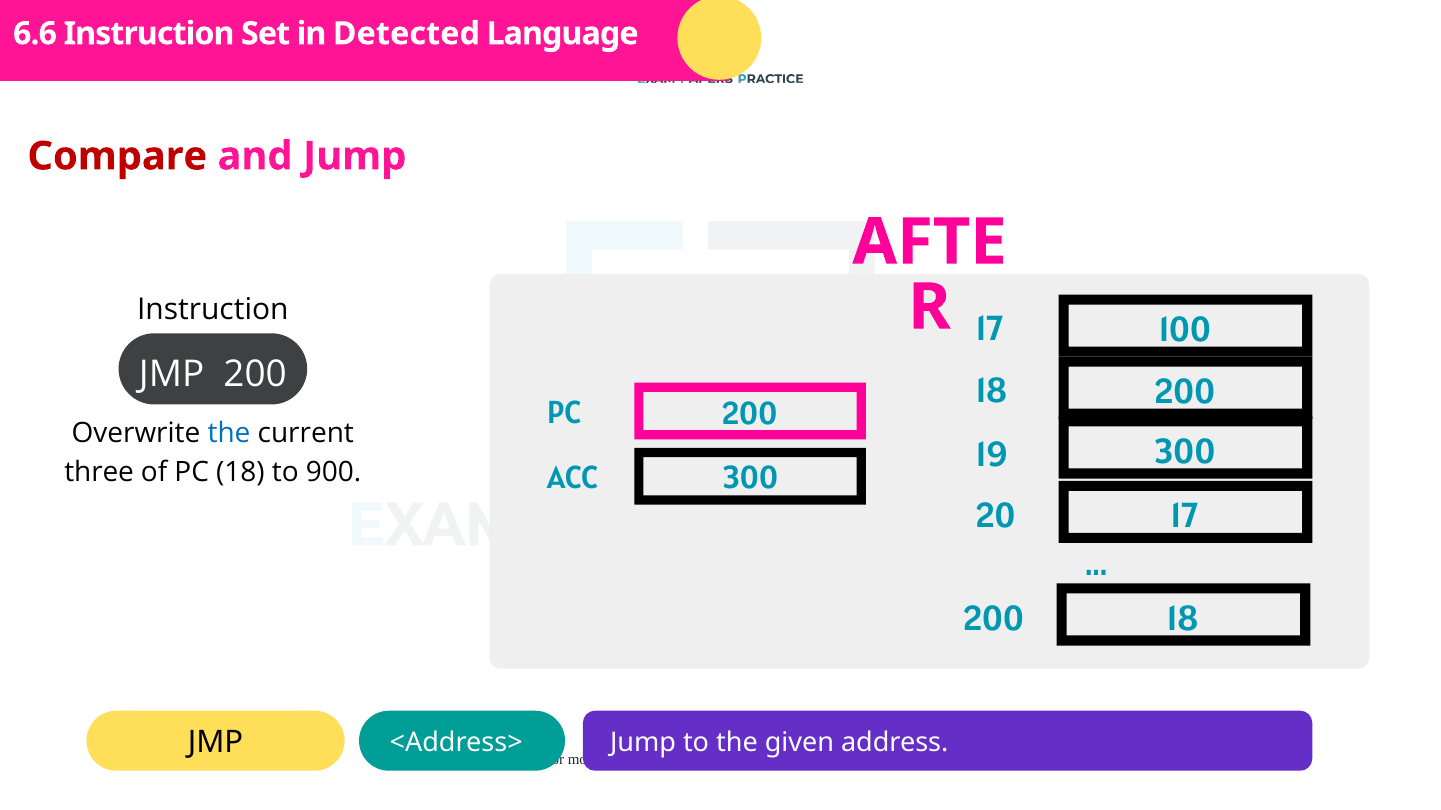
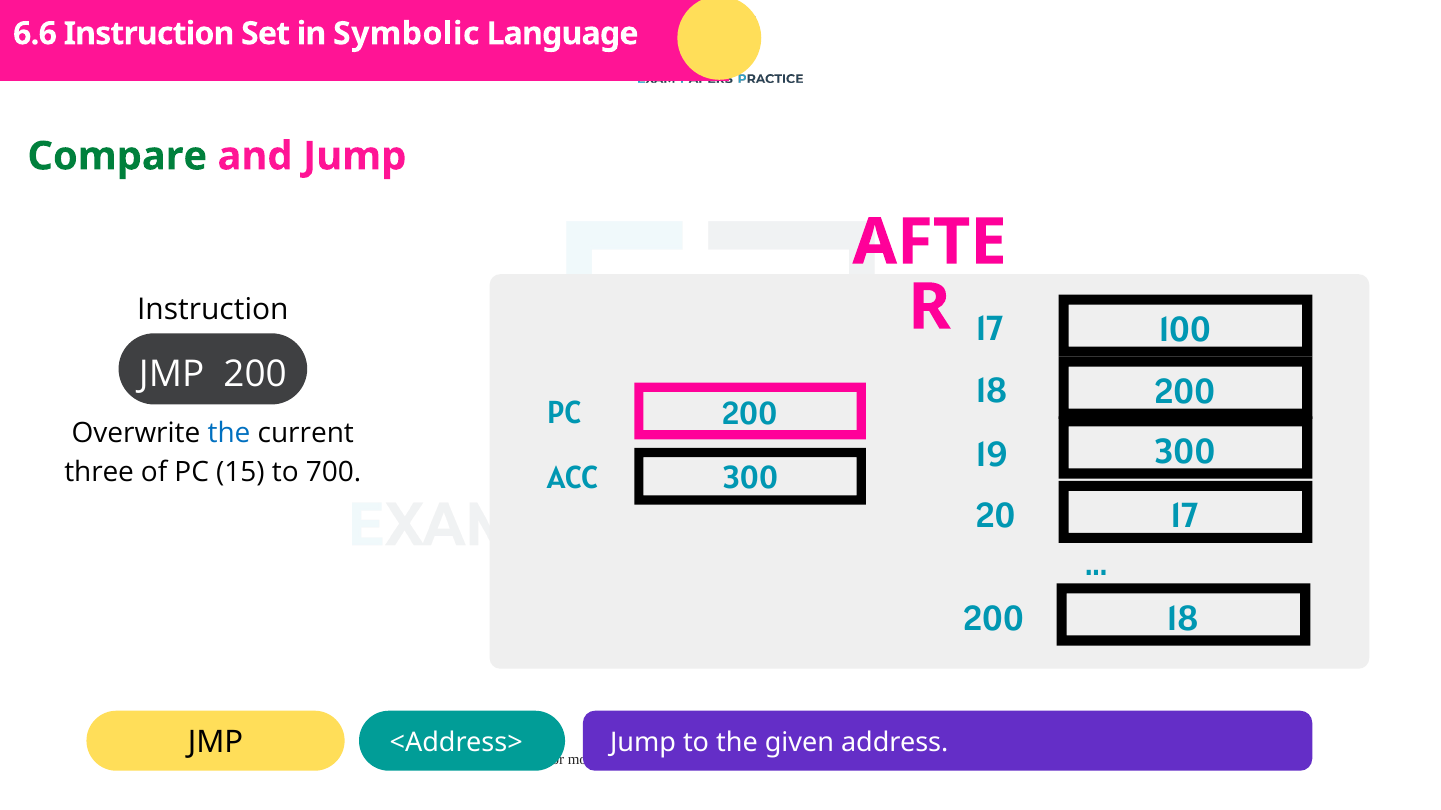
Detected: Detected -> Symbolic (406, 34)
Compare colour: red -> green (117, 156)
PC 18: 18 -> 15 (240, 473)
900: 900 -> 700 (334, 473)
